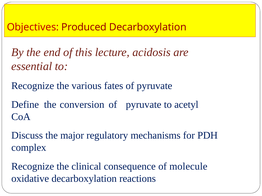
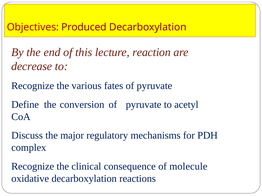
acidosis: acidosis -> reaction (152, 52)
essential: essential -> decrease (32, 66)
